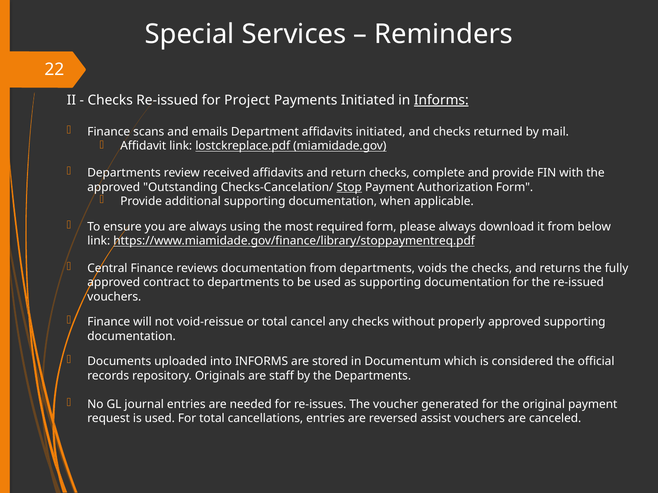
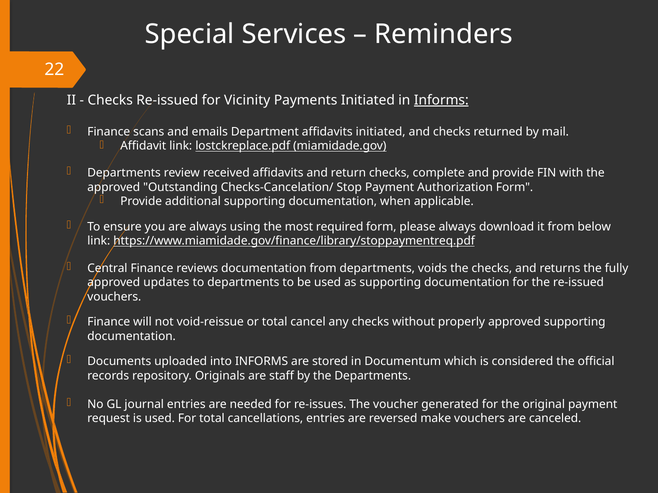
Project: Project -> Vicinity (247, 100)
Stop underline: present -> none (349, 187)
contract: contract -> updates (166, 283)
assist: assist -> make (436, 419)
